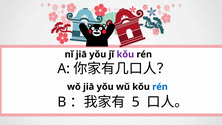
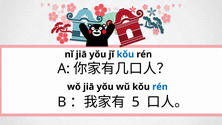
kǒu colour: purple -> blue (125, 54)
